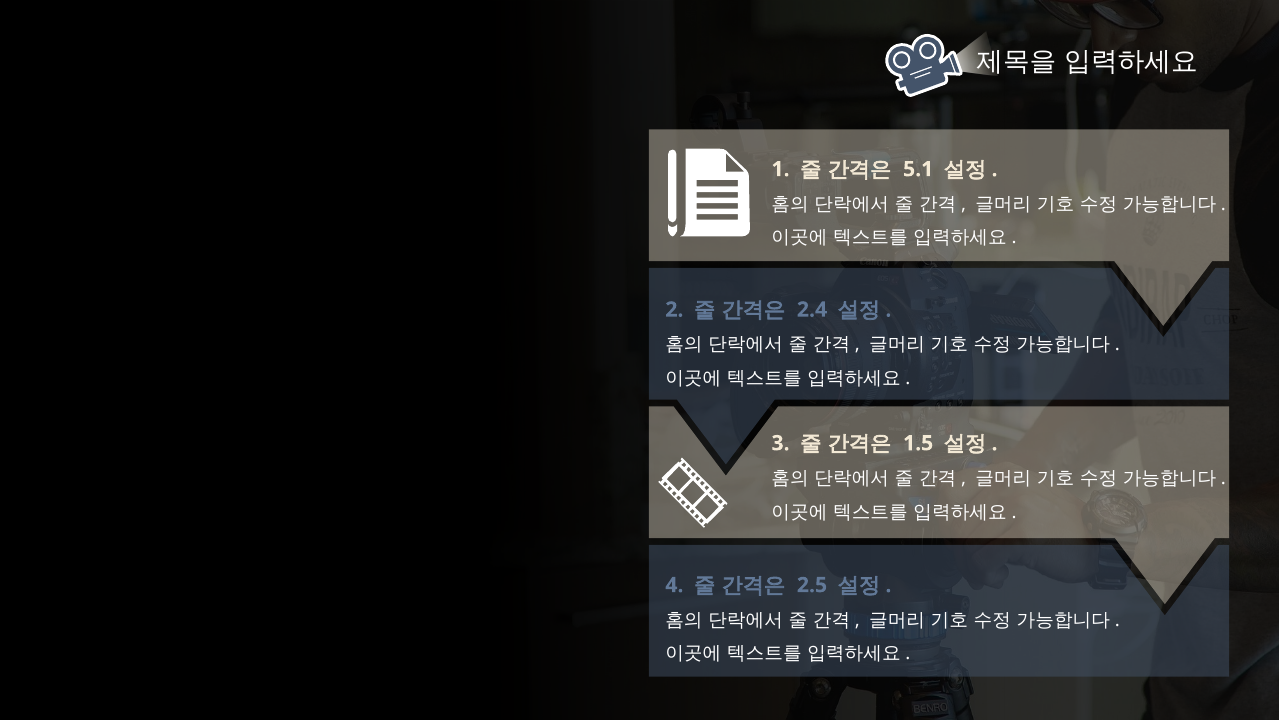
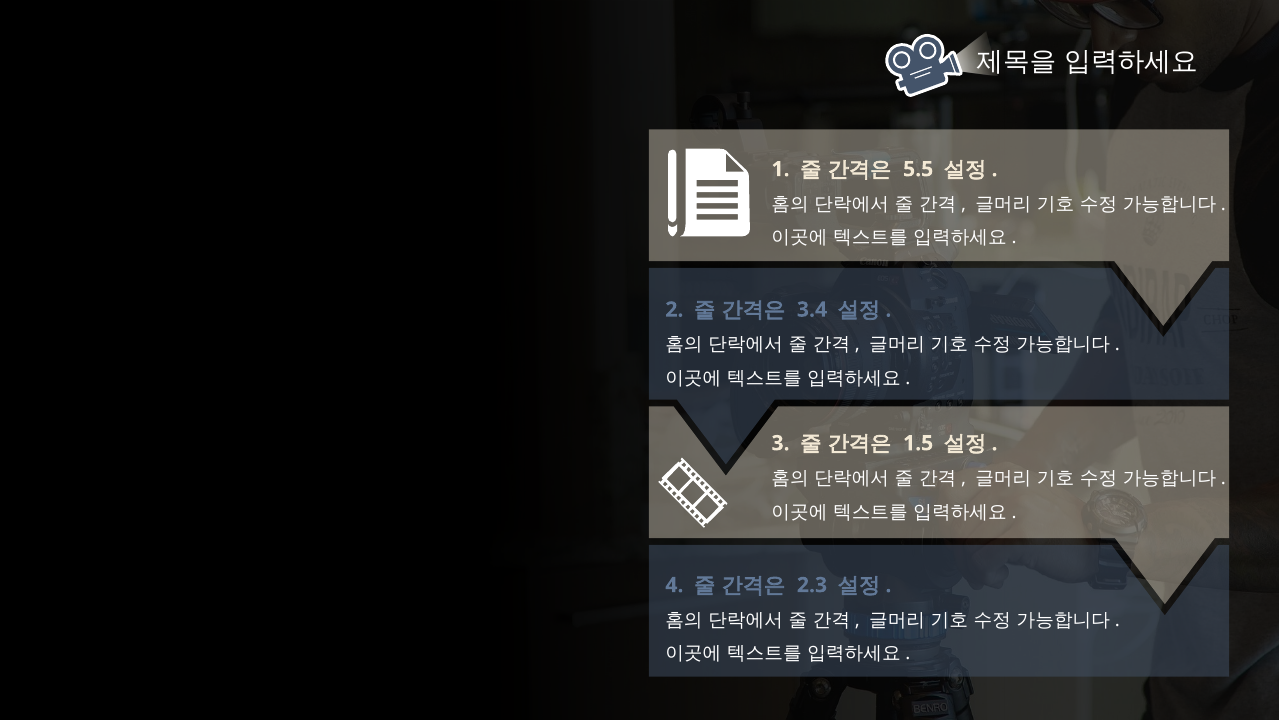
5.1: 5.1 -> 5.5 (918, 169)
2.4: 2.4 -> 3.4 (812, 309)
2.5: 2.5 -> 2.3 (812, 585)
